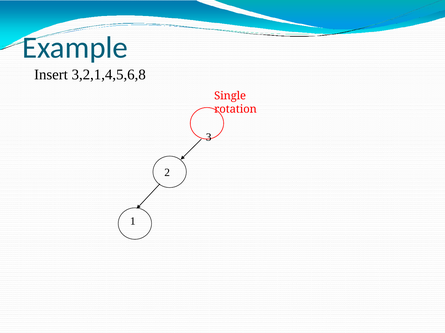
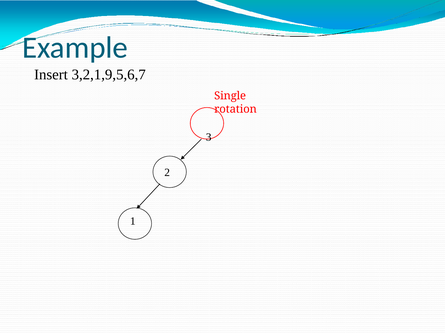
3,2,1,4,5,6,8: 3,2,1,4,5,6,8 -> 3,2,1,9,5,6,7 (109, 75)
